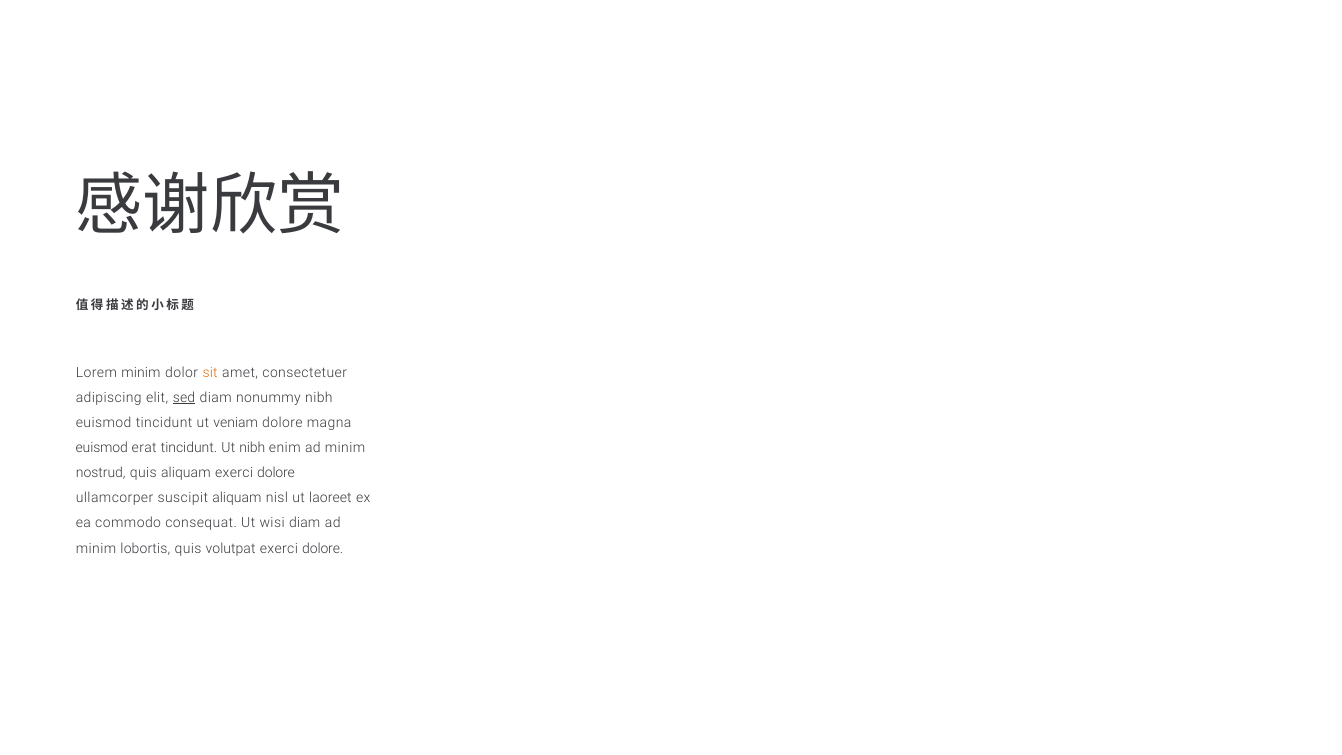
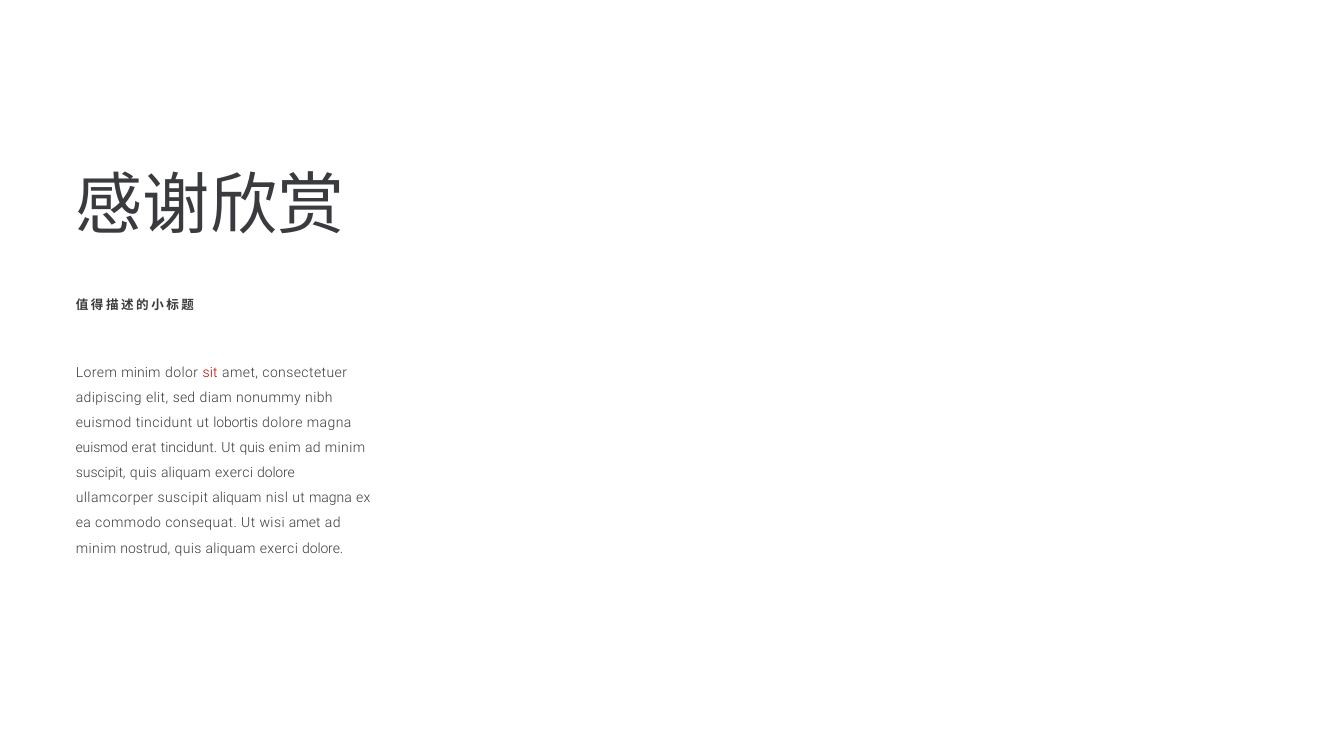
sit colour: orange -> red (210, 372)
sed underline: present -> none (184, 397)
veniam: veniam -> lobortis (236, 423)
Ut nibh: nibh -> quis (252, 448)
nostrud: nostrud -> suscipit (101, 473)
ut laoreet: laoreet -> magna (330, 498)
wisi diam: diam -> amet (305, 523)
lobortis: lobortis -> nostrud (145, 548)
volutpat: volutpat -> aliquam (231, 548)
